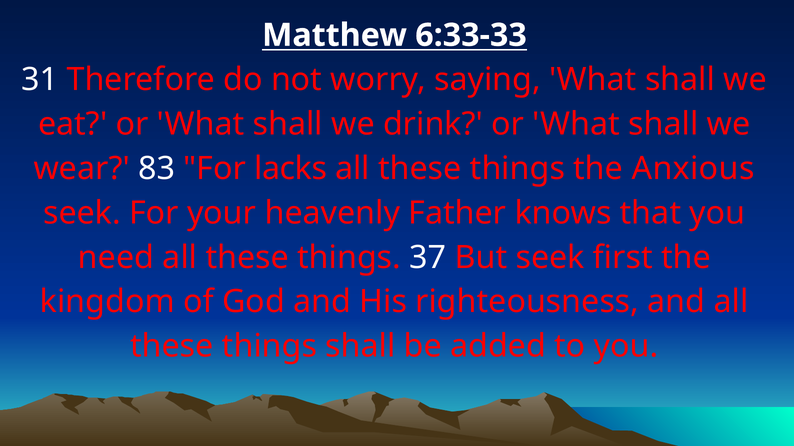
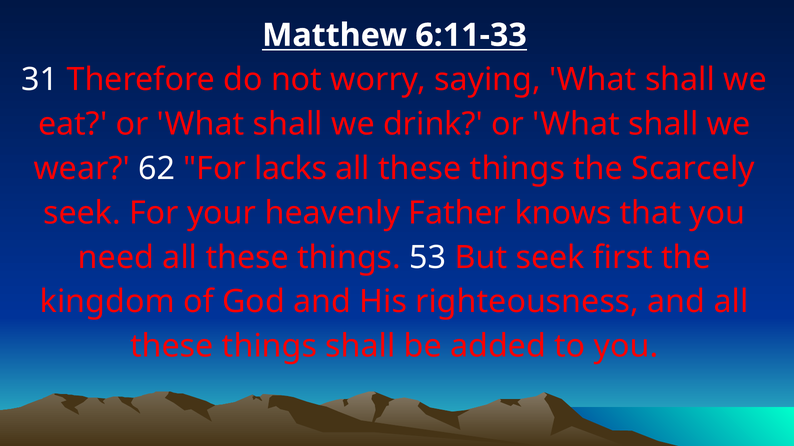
6:33-33: 6:33-33 -> 6:11-33 (471, 35)
83: 83 -> 62 (157, 169)
Anxious: Anxious -> Scarcely (693, 169)
37: 37 -> 53 (428, 258)
